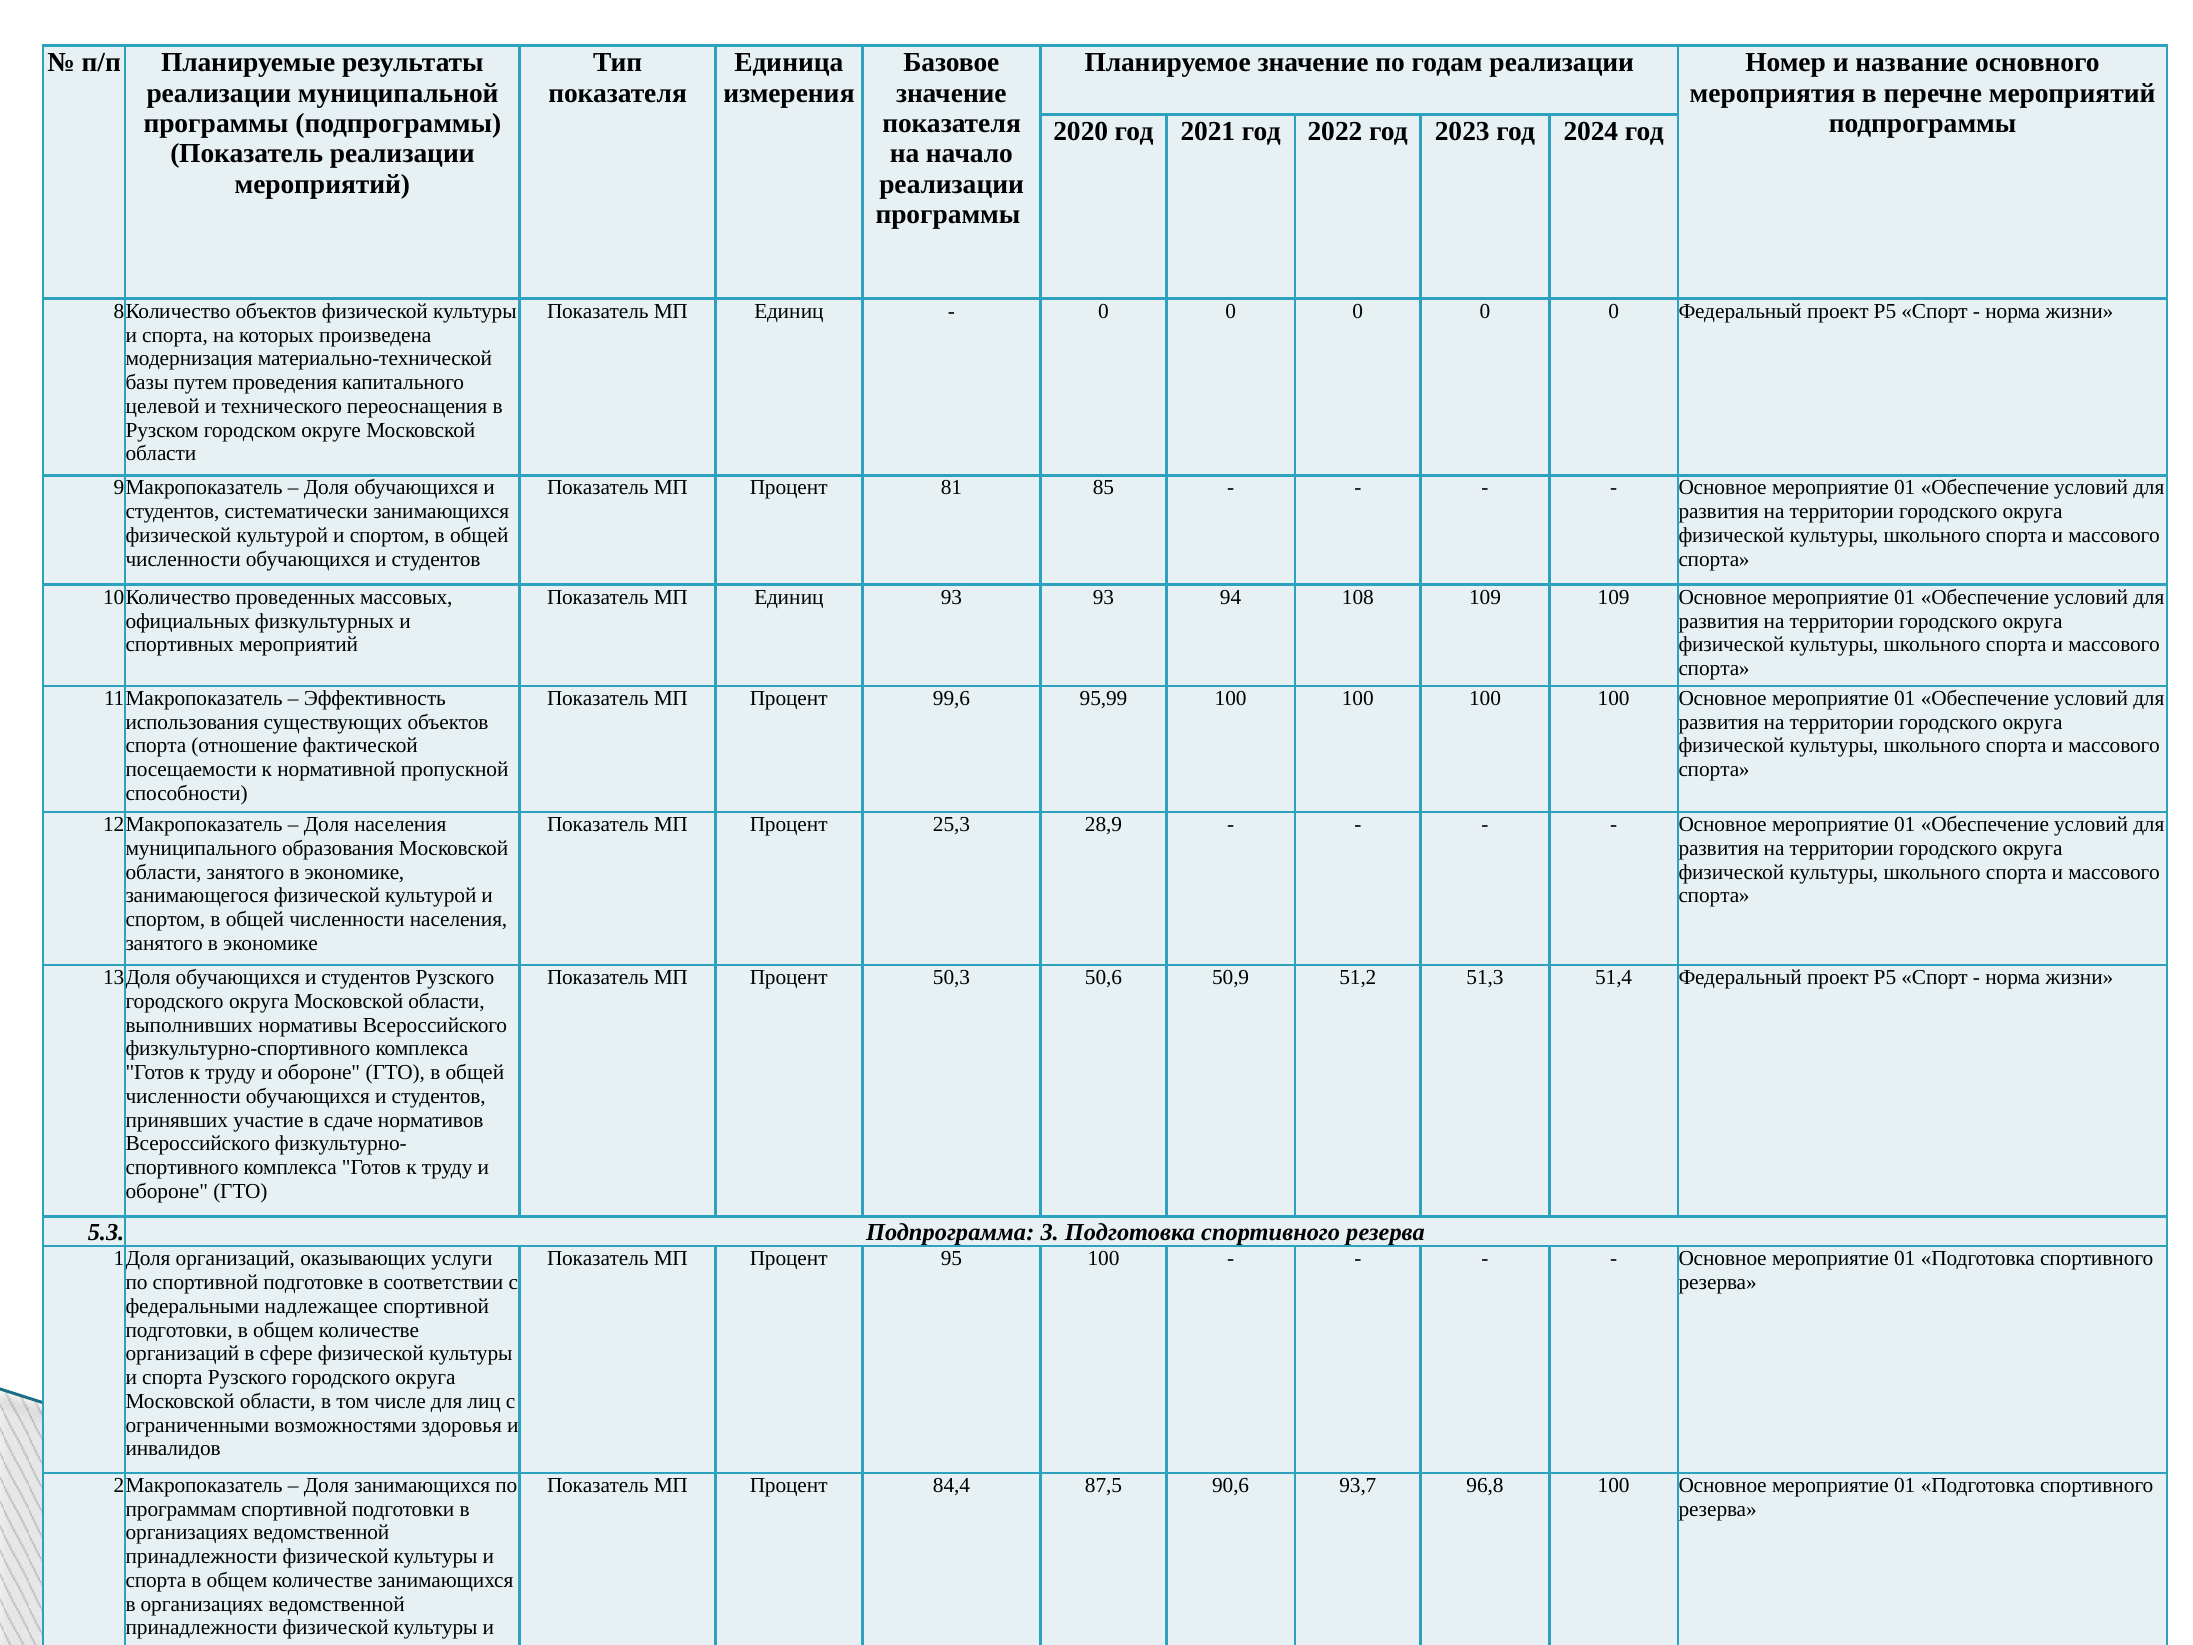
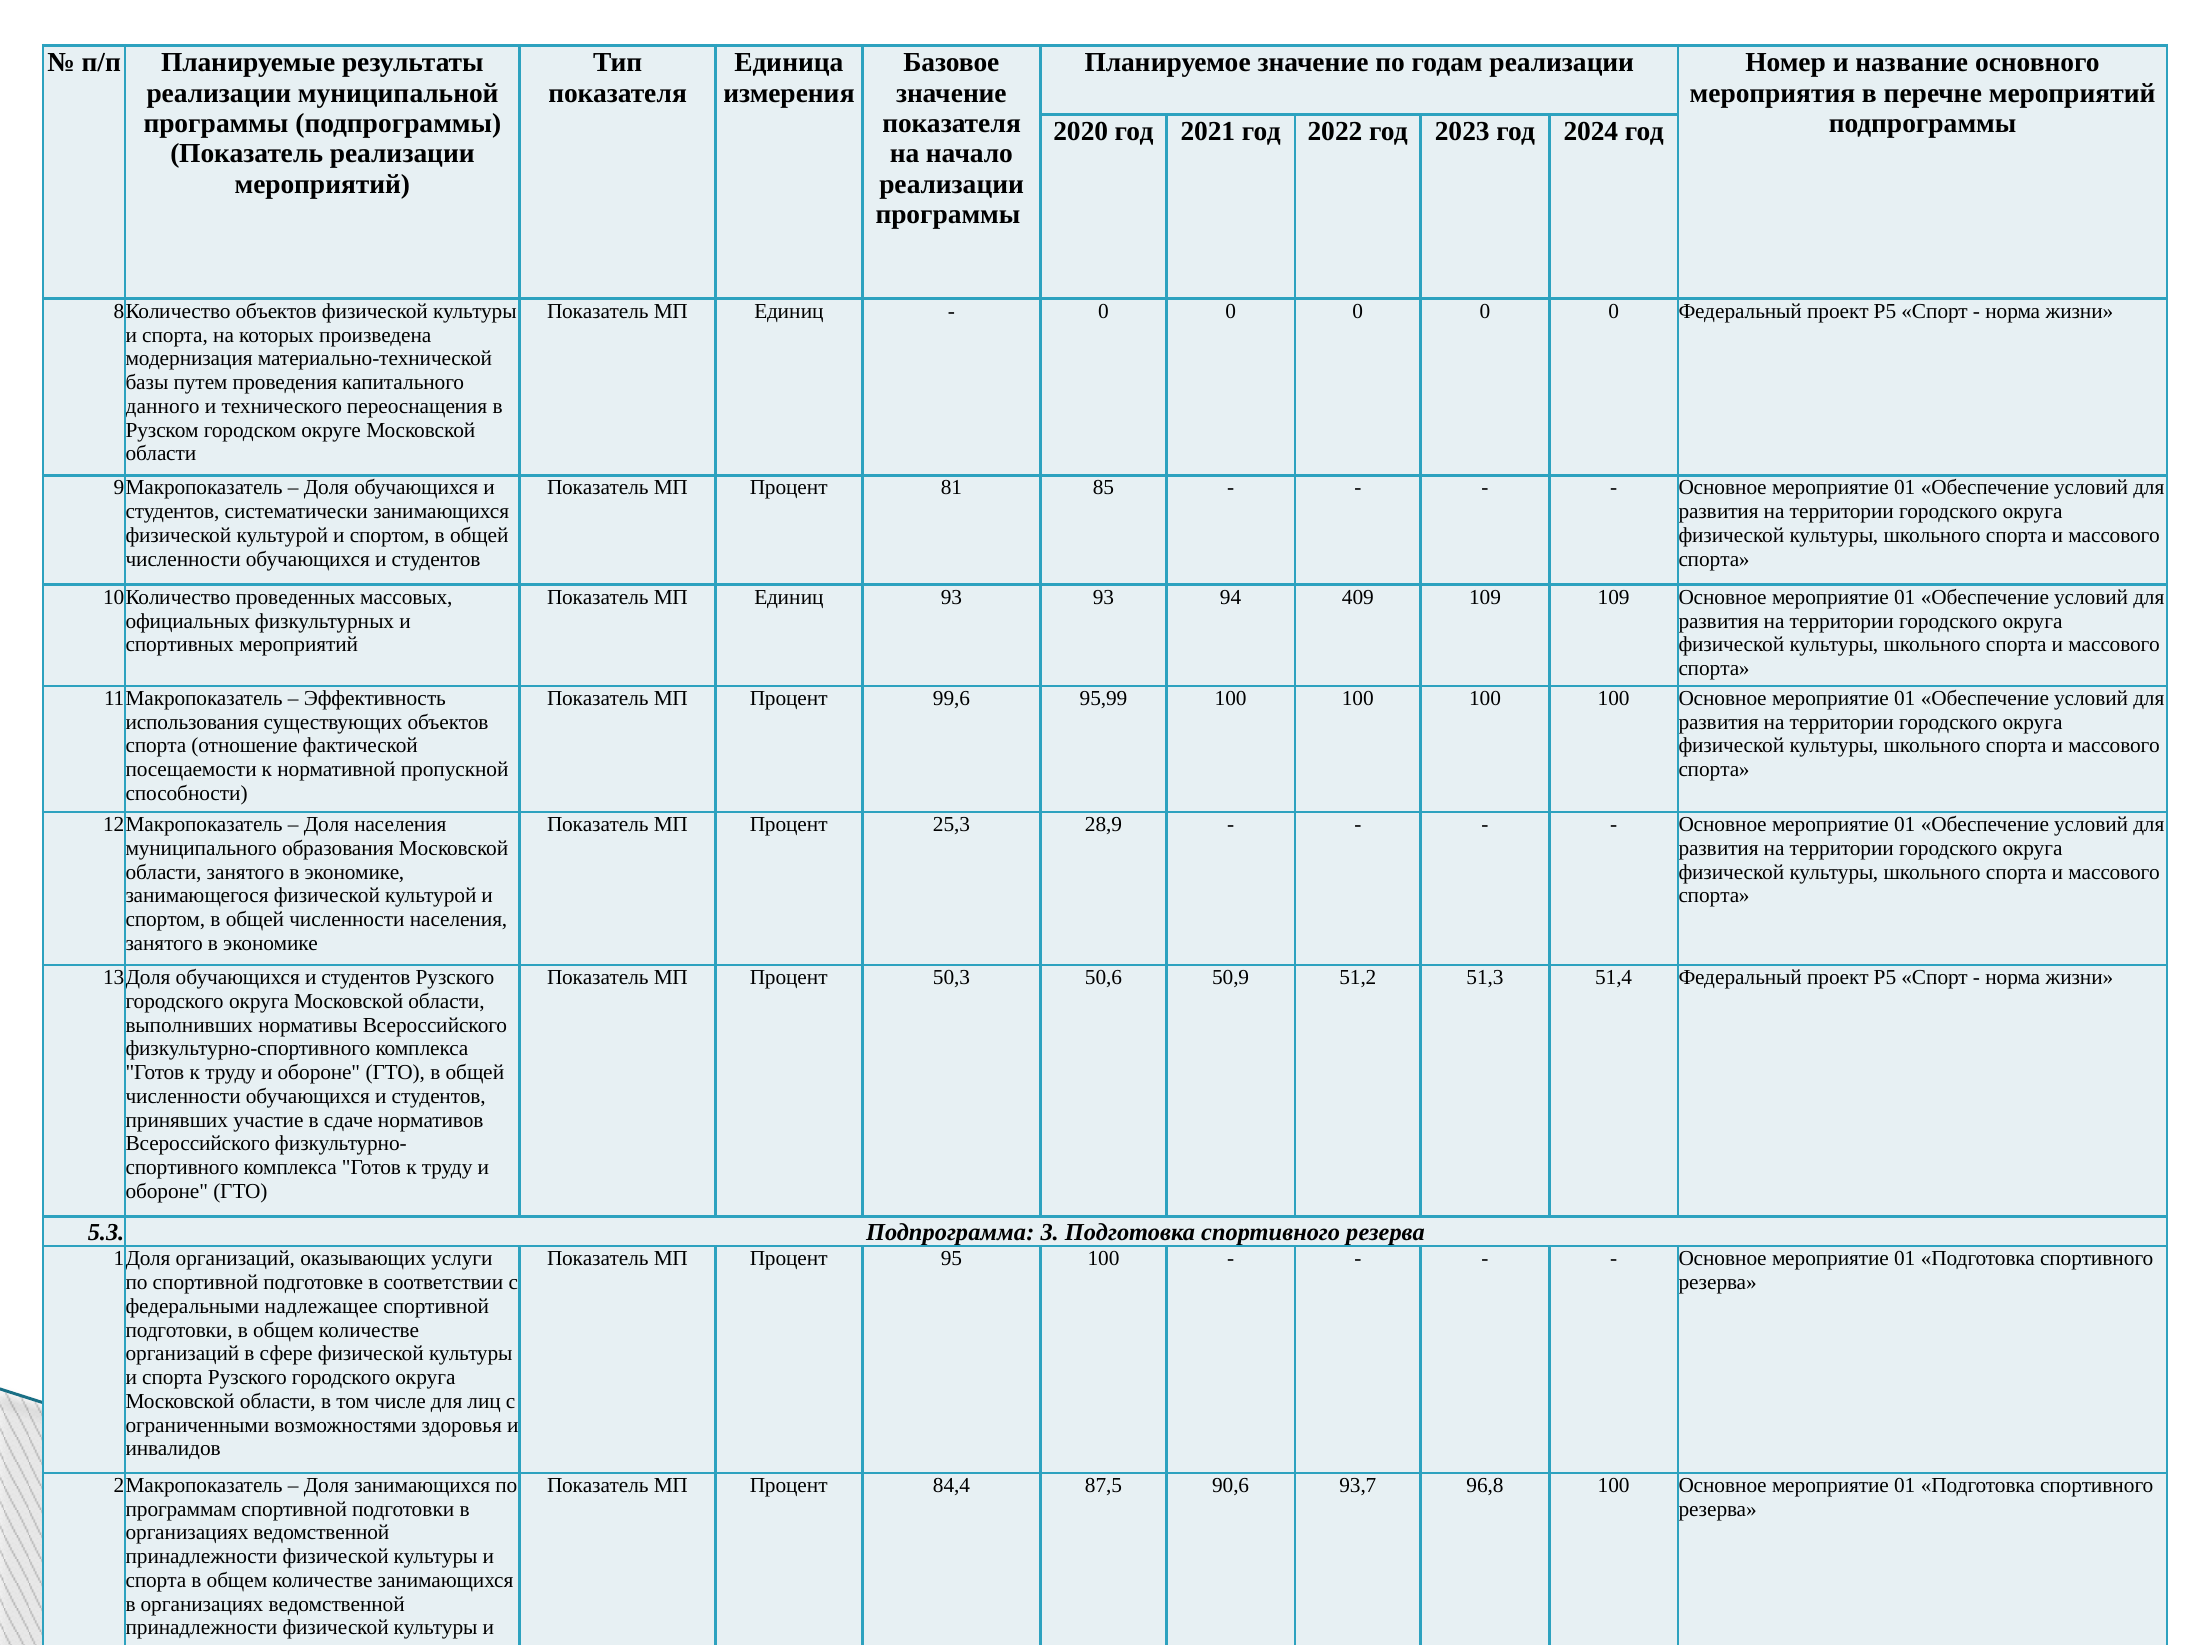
целевой: целевой -> данного (163, 406)
108: 108 -> 409 (1358, 597)
